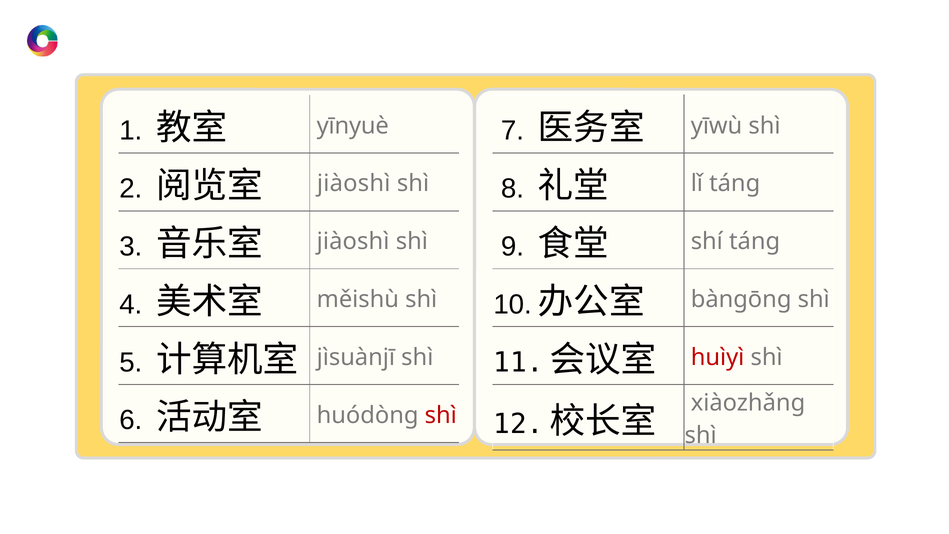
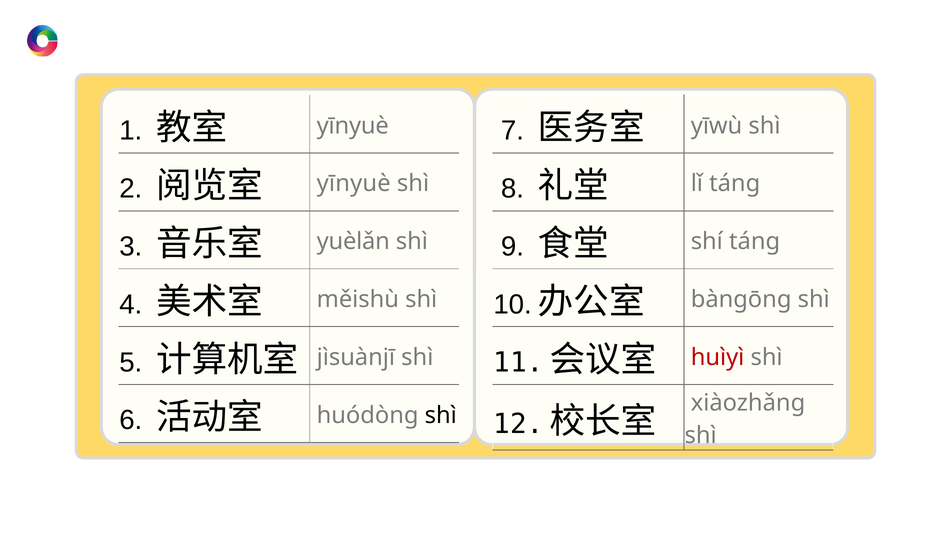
jiàoshì: jiàoshì -> yīnyuè (354, 184)
jiàoshì: jiàoshì -> yuèlǎn (353, 241)
shì colour: red -> black (441, 415)
